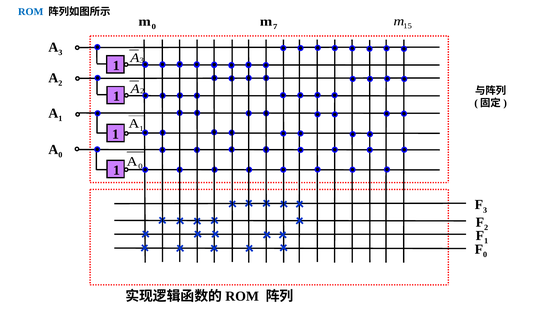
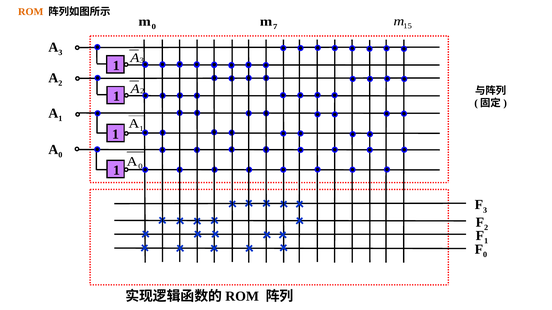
ROM colour: blue -> orange (31, 12)
